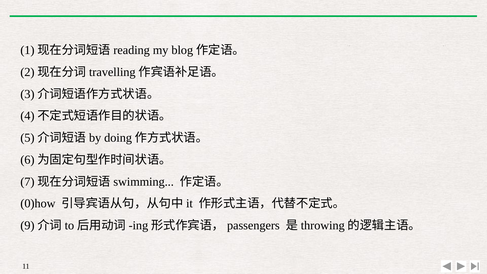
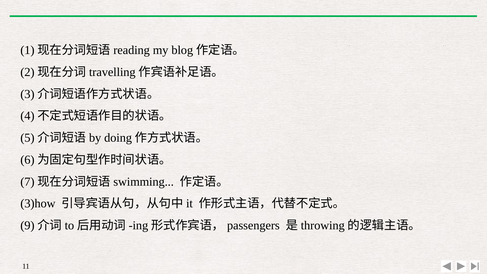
0)how: 0)how -> 3)how (38, 204)
